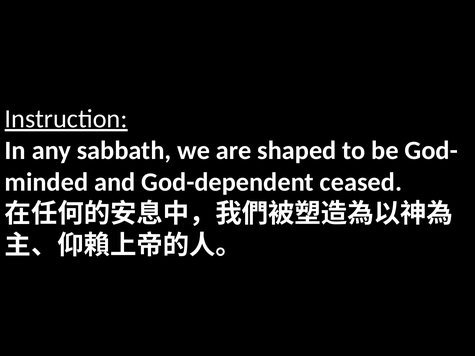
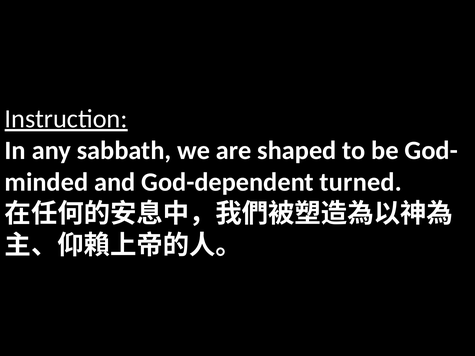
ceased: ceased -> turned (361, 182)
